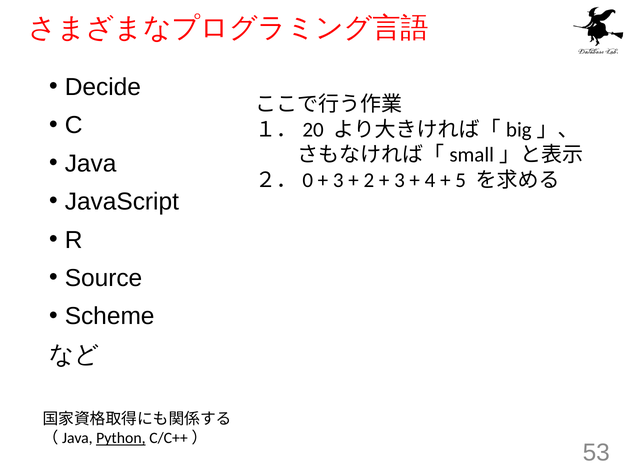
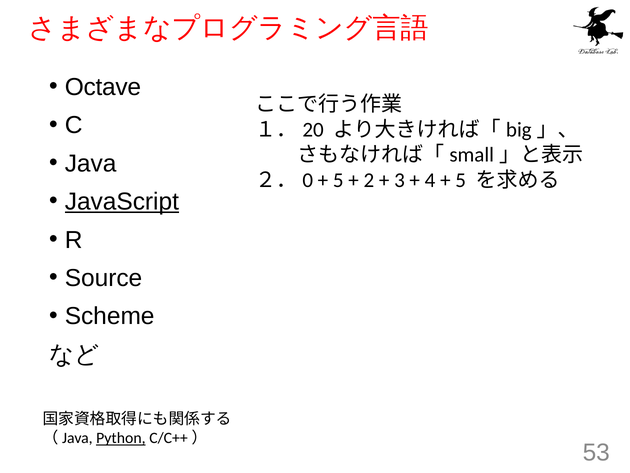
Decide: Decide -> Octave (103, 87)
3: 3 -> 5 (338, 180)
JavaScript underline: none -> present (122, 202)
